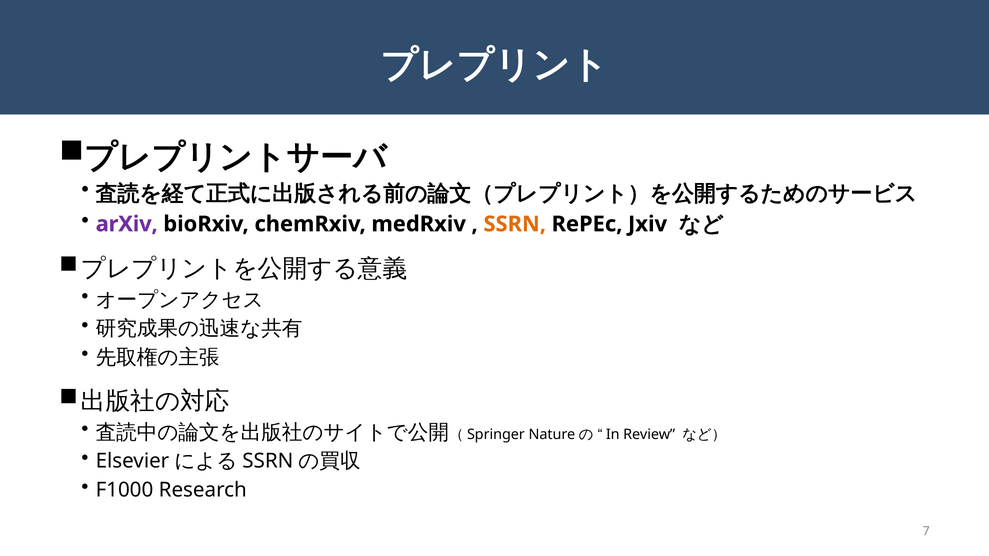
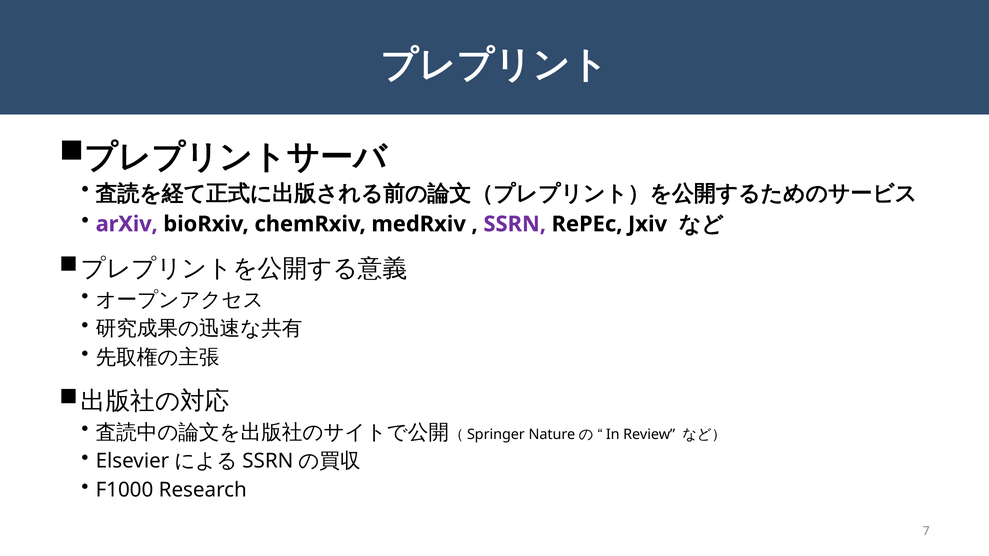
SSRN colour: orange -> purple (515, 224)
